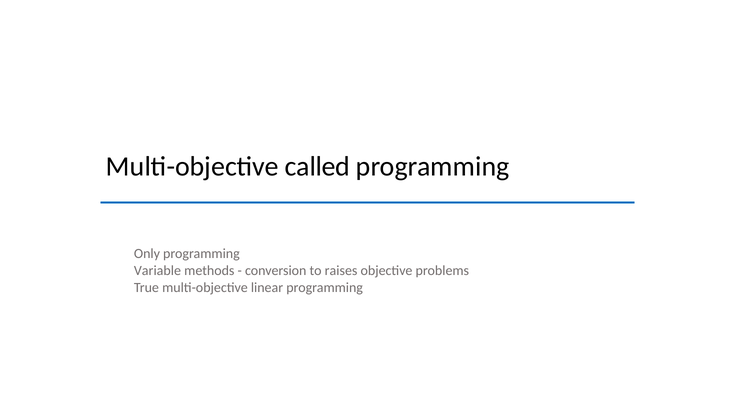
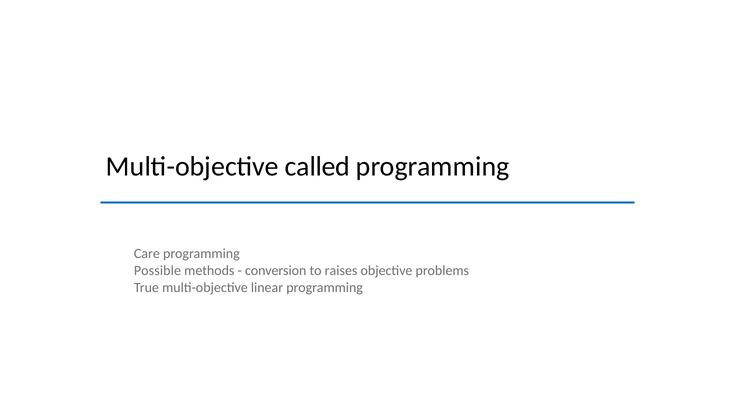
Only: Only -> Care (147, 254)
Variable: Variable -> Possible (157, 270)
